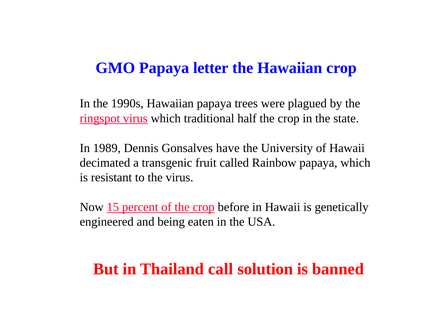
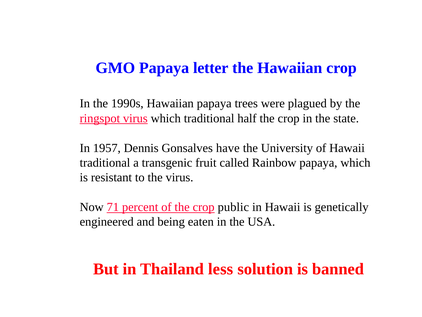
1989: 1989 -> 1957 (107, 148)
decimated: decimated -> traditional (105, 162)
15: 15 -> 71 (113, 207)
before: before -> public (233, 207)
call: call -> less (221, 269)
